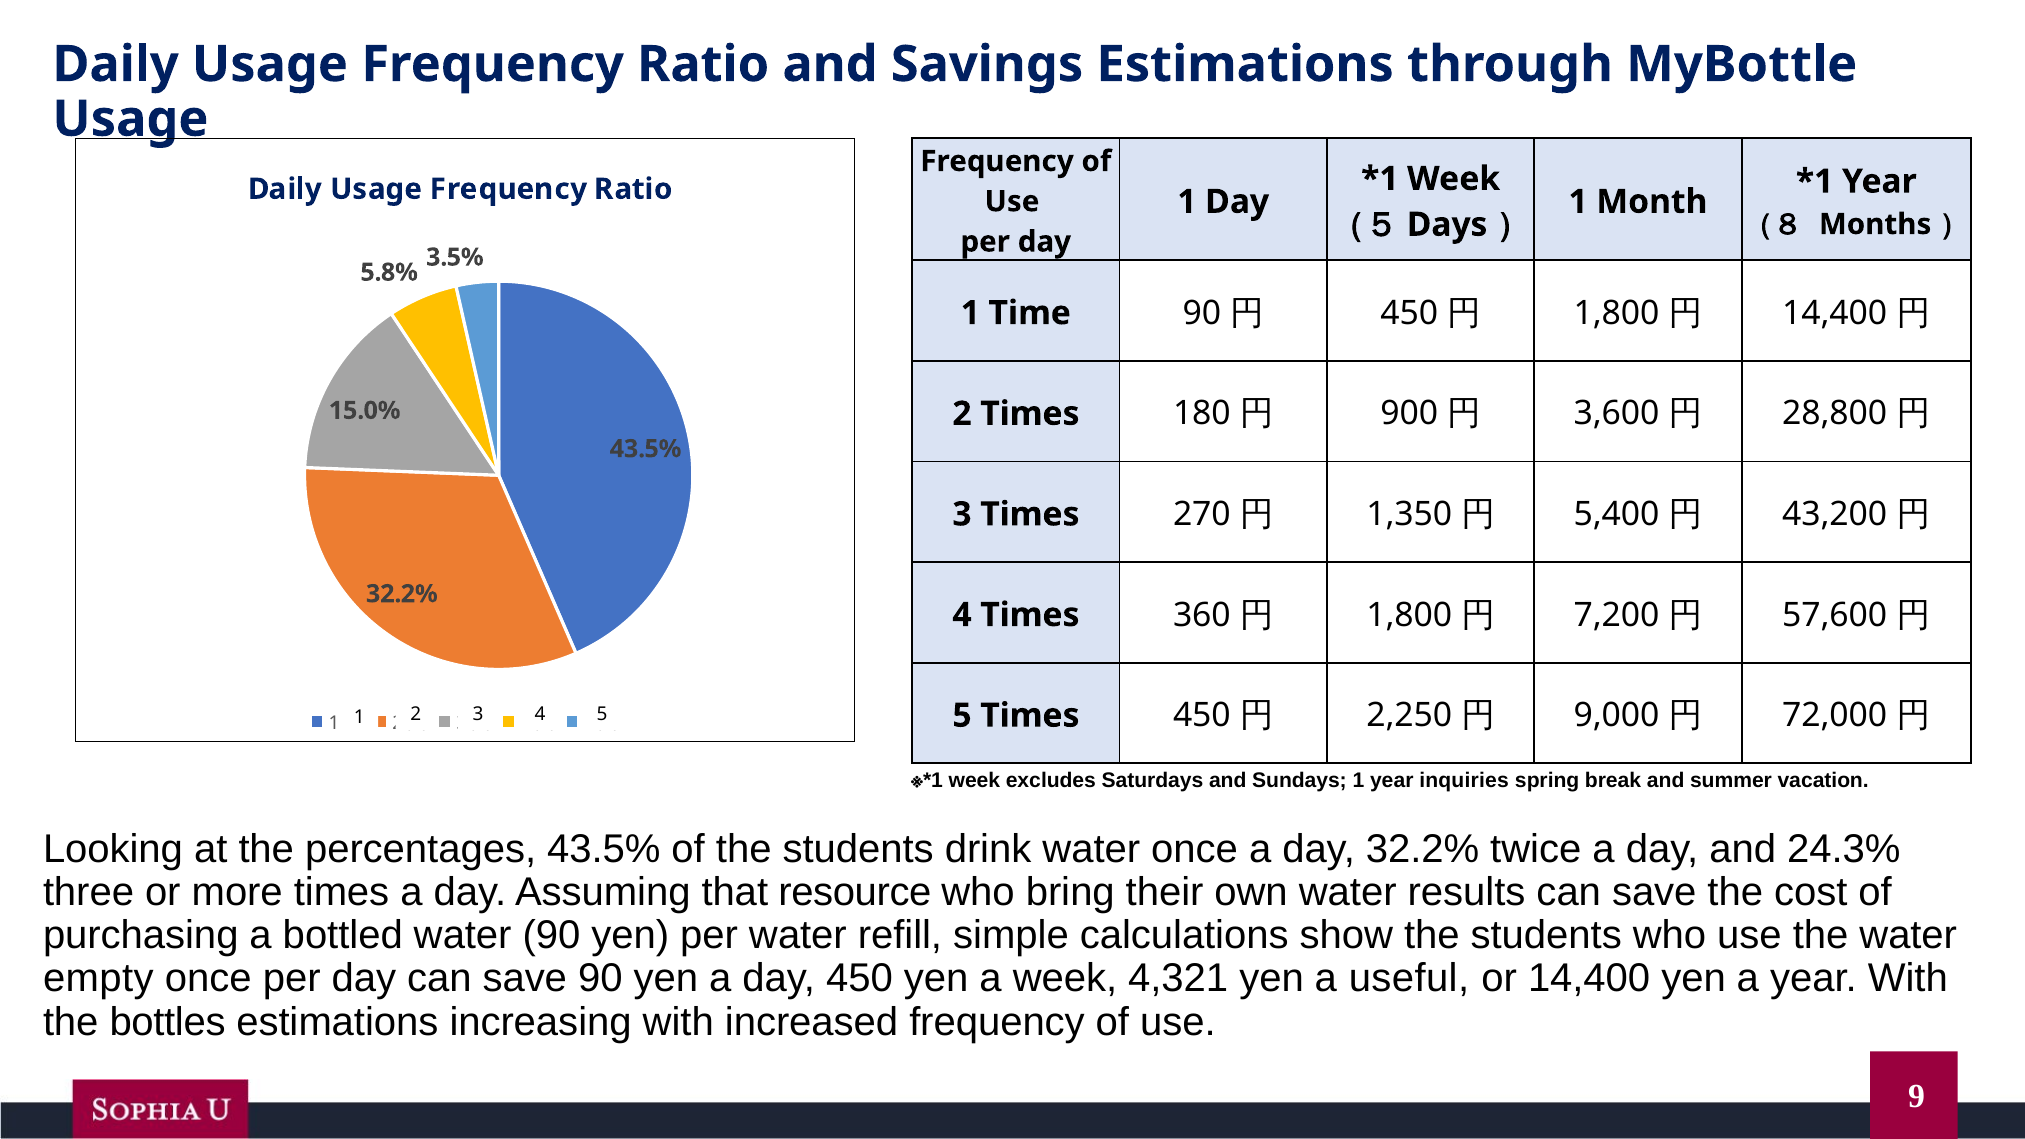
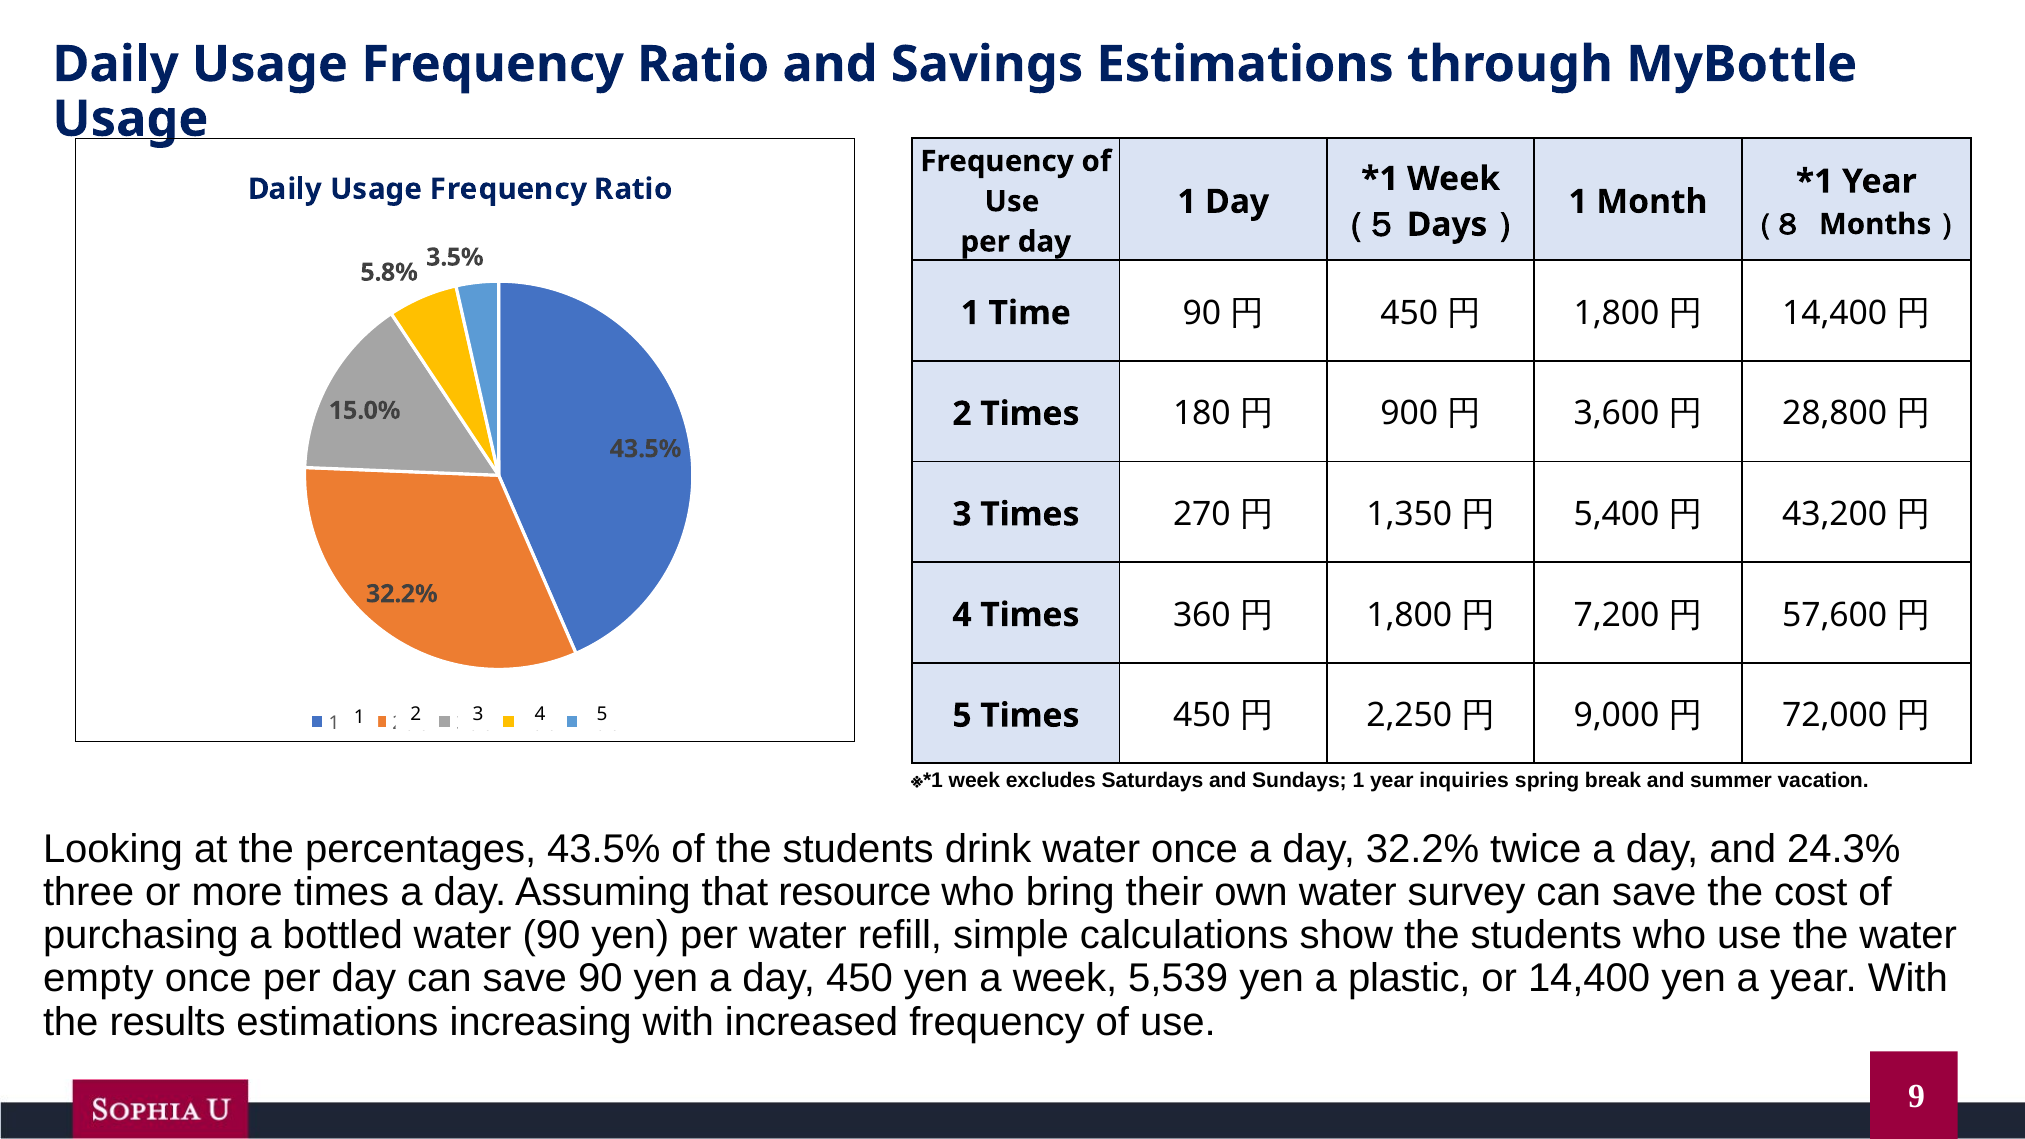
results: results -> survey (1467, 892)
4,321: 4,321 -> 5,539 (1178, 979)
useful: useful -> plastic (1409, 979)
bottles: bottles -> results (168, 1022)
